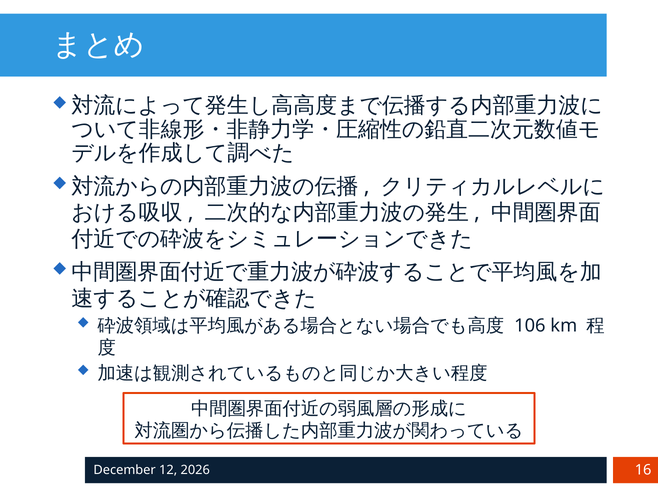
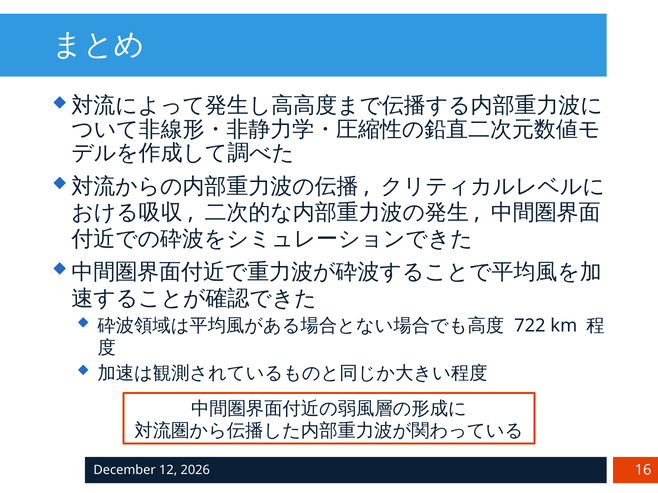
106: 106 -> 722 (530, 326)
